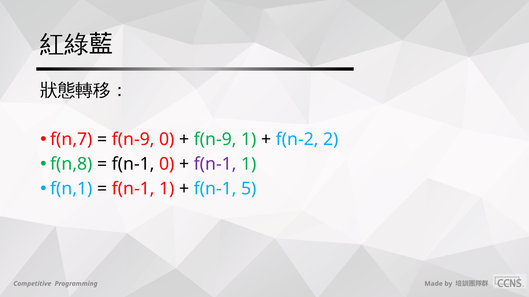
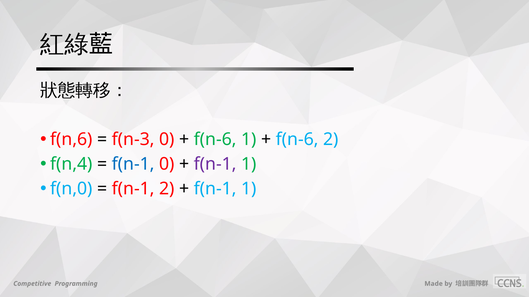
f(n,7: f(n,7 -> f(n,6 (71, 140)
f(n-9: f(n-9 -> f(n-3 (133, 140)
f(n-9: f(n-9 -> f(n-6 (215, 140)
f(n-2: f(n-2 -> f(n-6 (297, 140)
f(n,8: f(n,8 -> f(n,4 (71, 164)
f(n-1 colour: black -> blue (133, 164)
f(n,1: f(n,1 -> f(n,0 (71, 189)
1: 1 -> 2 (167, 189)
5: 5 -> 1 (249, 189)
